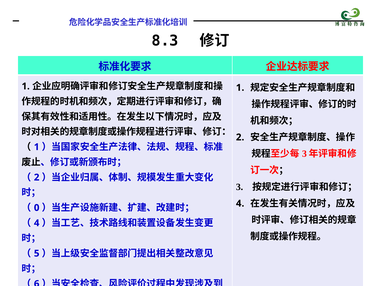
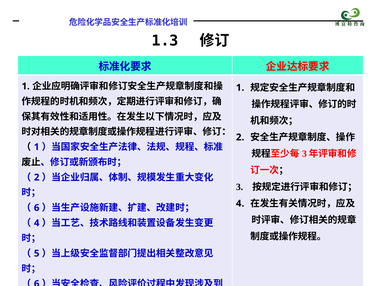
8.3: 8.3 -> 1.3 (165, 41)
0: 0 -> 6 (37, 208)
